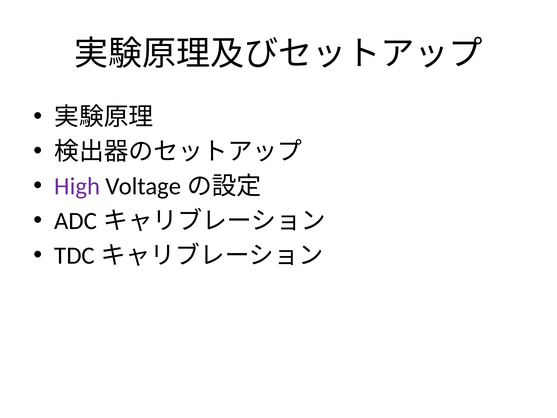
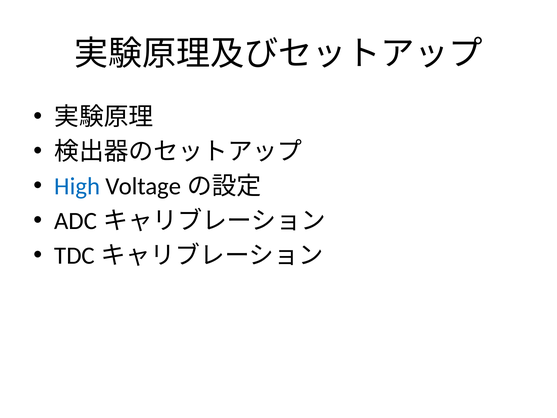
High colour: purple -> blue (77, 186)
